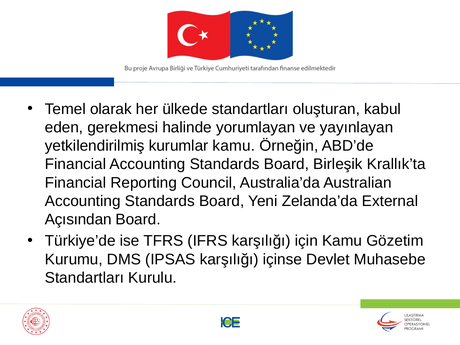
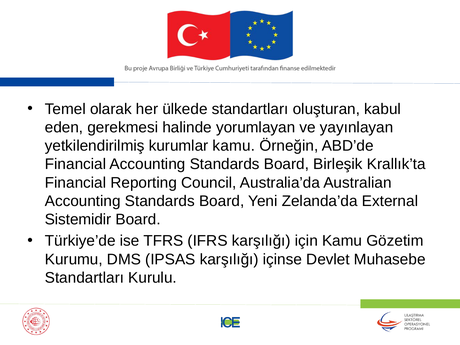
Açısından: Açısından -> Sistemidir (78, 219)
